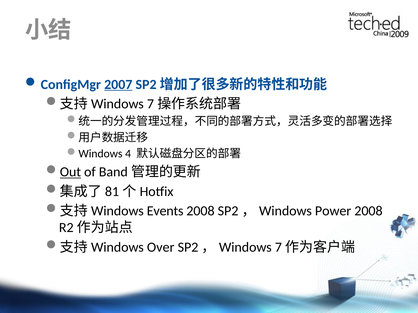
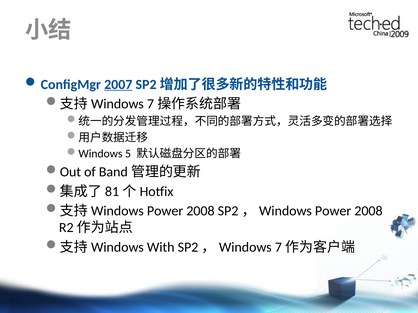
4: 4 -> 5 (128, 154)
Out underline: present -> none (70, 172)
Events: Events -> Power (165, 211)
Over: Over -> With (161, 248)
